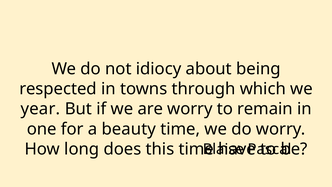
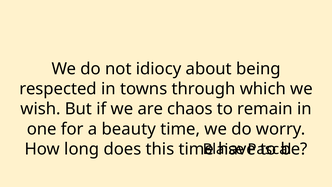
year: year -> wish (40, 109)
are worry: worry -> chaos (190, 109)
